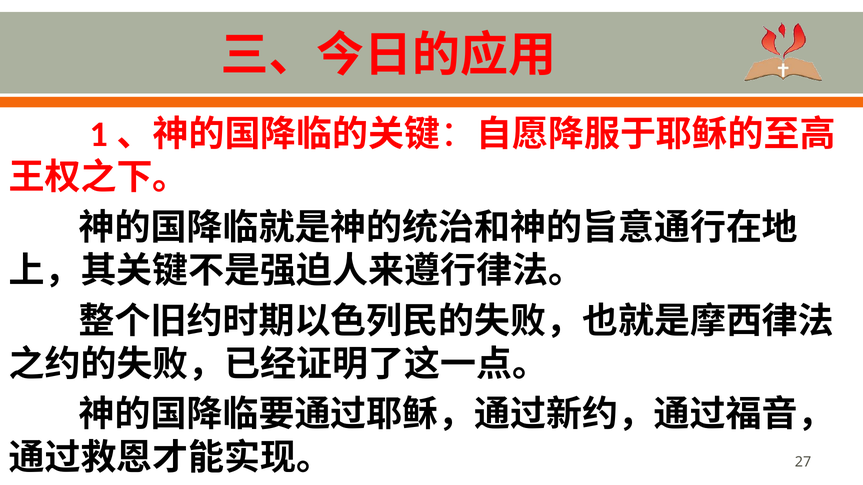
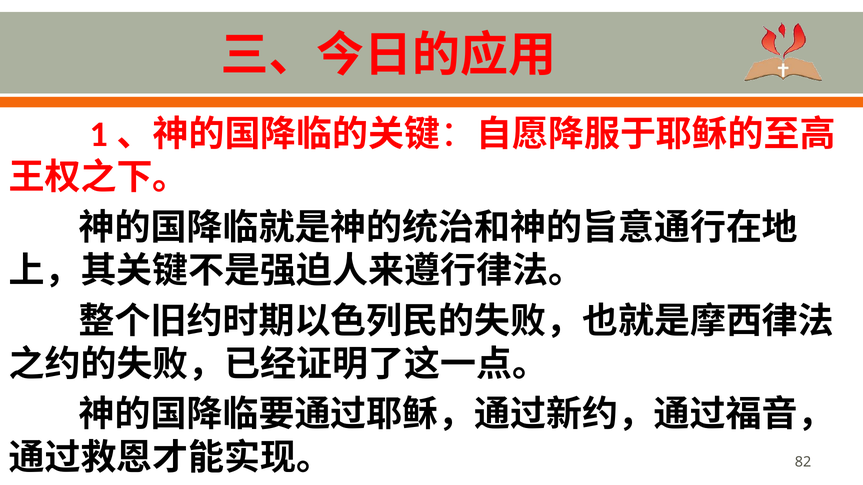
27: 27 -> 82 (803, 463)
